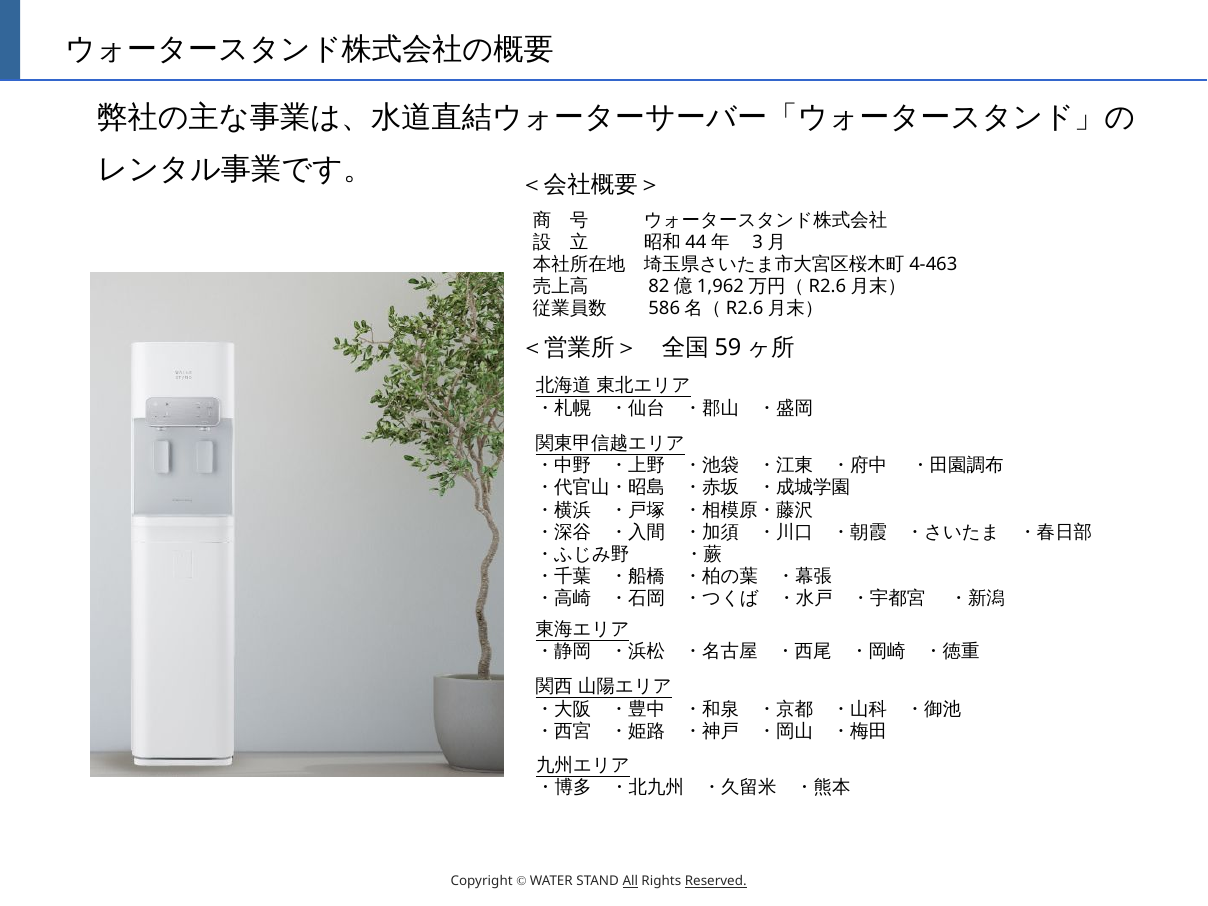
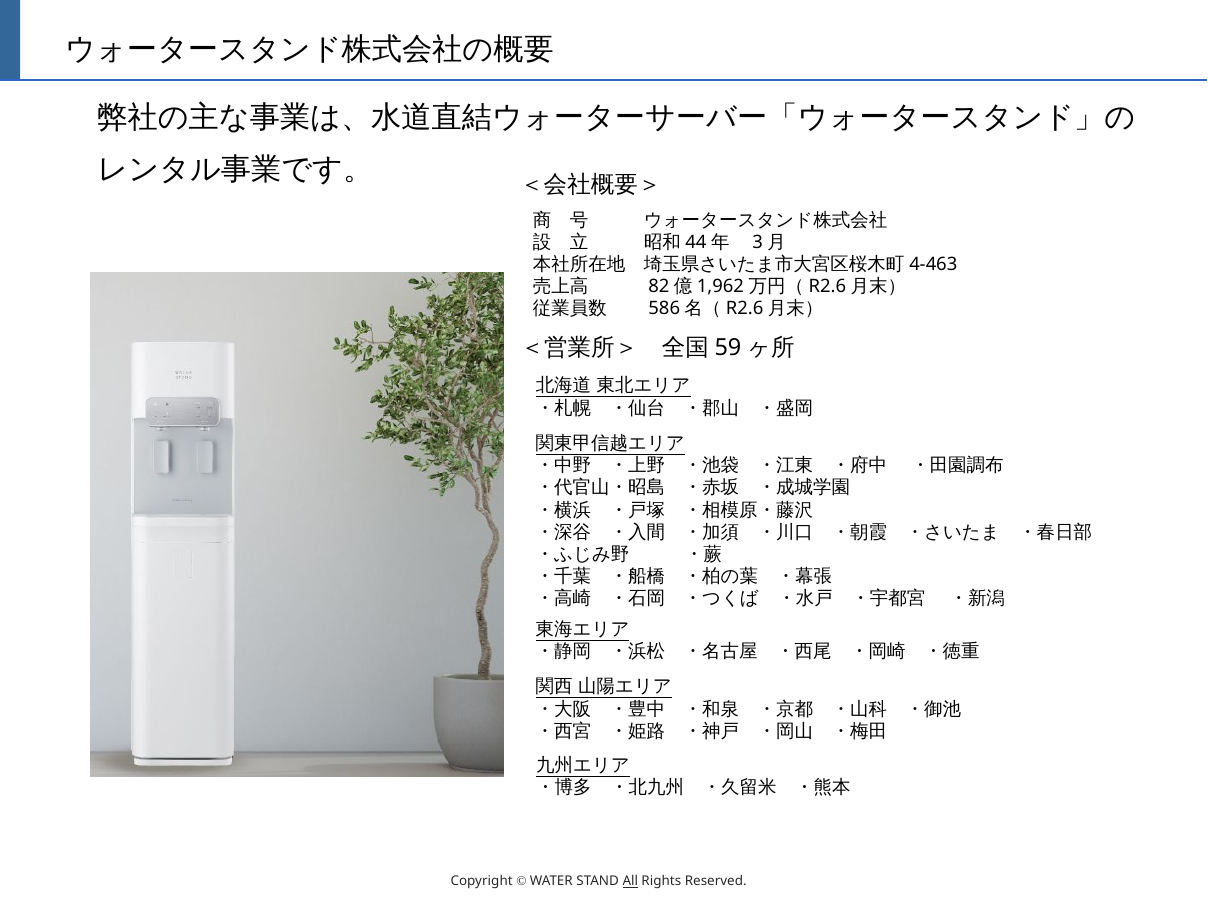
Reserved underline: present -> none (716, 882)
